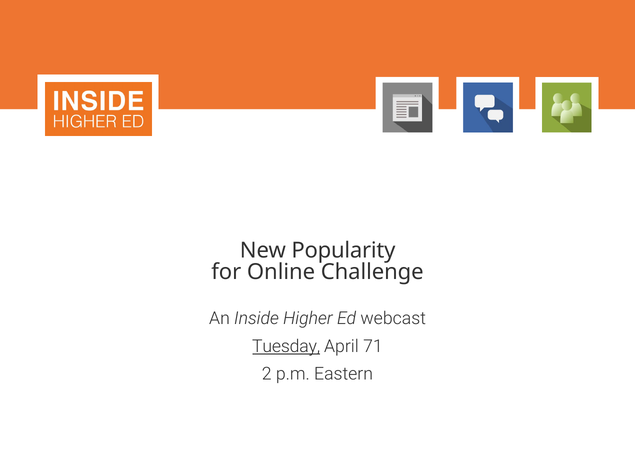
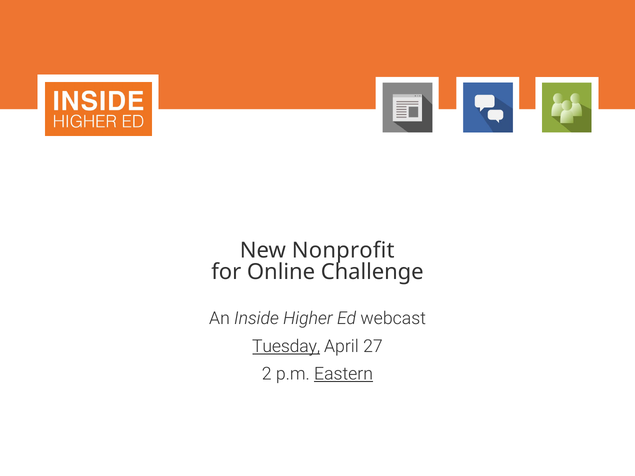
Popularity: Popularity -> Nonprofit (343, 250)
71: 71 -> 27 (373, 346)
Eastern underline: none -> present (344, 374)
